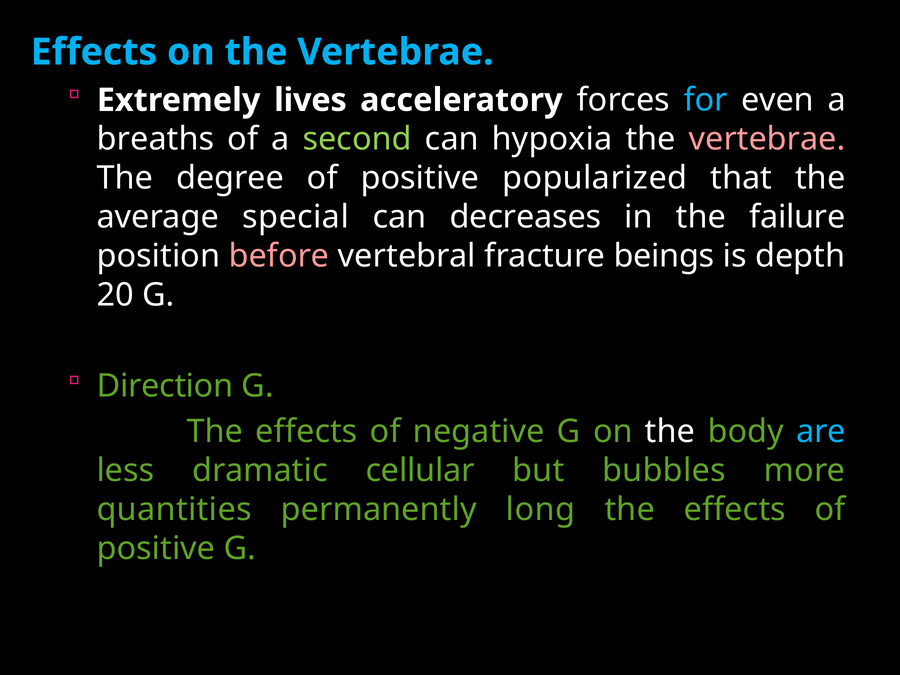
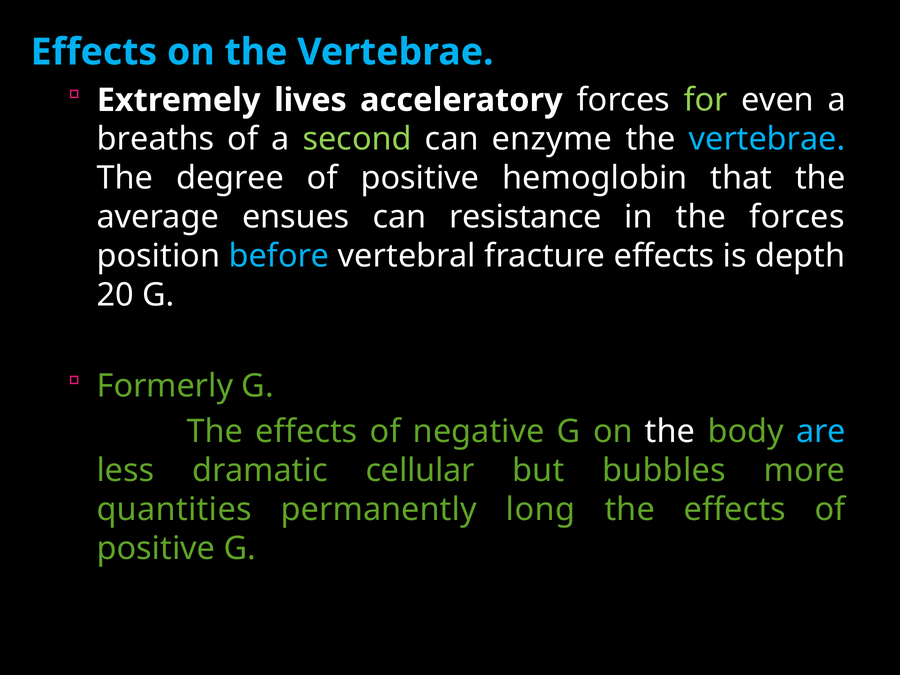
for colour: light blue -> light green (706, 100)
hypoxia: hypoxia -> enzyme (552, 139)
vertebrae colour: pink -> light blue (767, 139)
popularized: popularized -> hemoglobin (595, 178)
special: special -> ensues (296, 217)
decreases: decreases -> resistance (526, 217)
the failure: failure -> forces (797, 217)
before colour: pink -> light blue (279, 256)
fracture beings: beings -> effects (664, 256)
Direction: Direction -> Formerly (165, 386)
